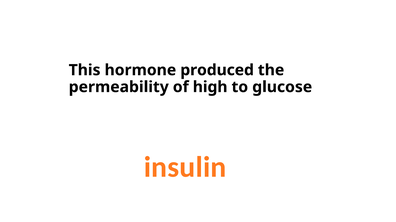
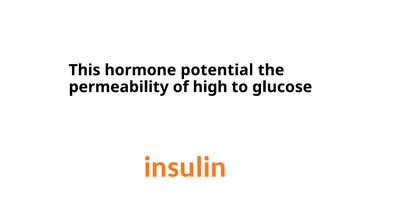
produced: produced -> potential (217, 70)
